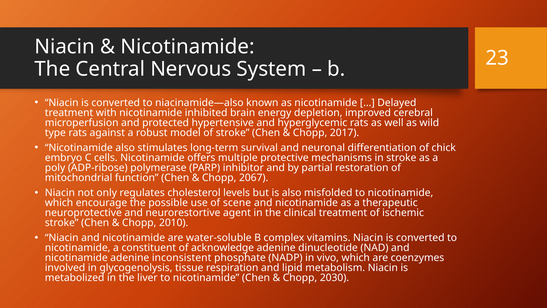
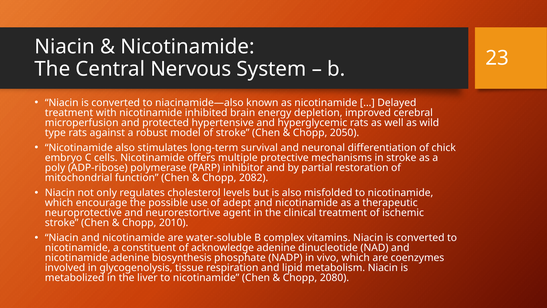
2017: 2017 -> 2050 (345, 133)
2067: 2067 -> 2082 (254, 178)
scene: scene -> adept (237, 203)
inconsistent: inconsistent -> biosynthesis (182, 258)
2030: 2030 -> 2080 (334, 278)
